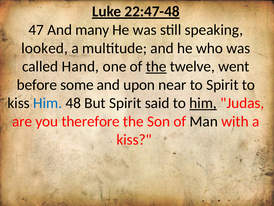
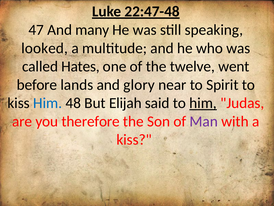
Hand: Hand -> Hates (81, 66)
the underline: present -> none (156, 66)
some: some -> lands (77, 85)
upon: upon -> glory (139, 85)
But Spirit: Spirit -> Elijah (125, 103)
Man colour: black -> purple (204, 121)
